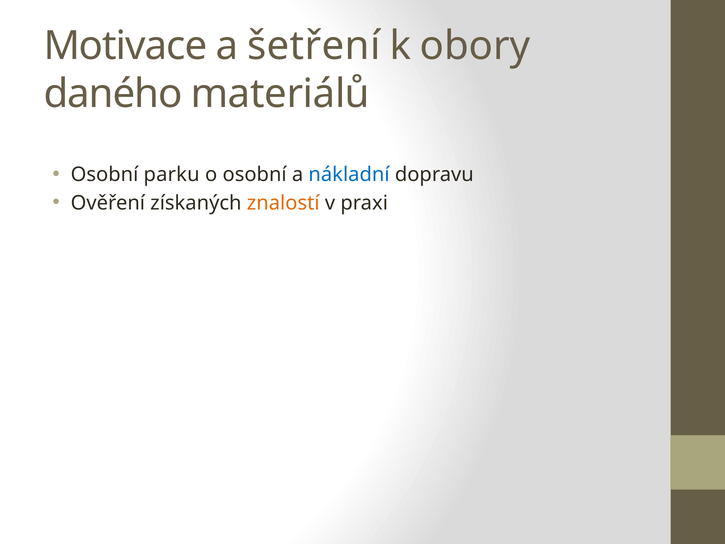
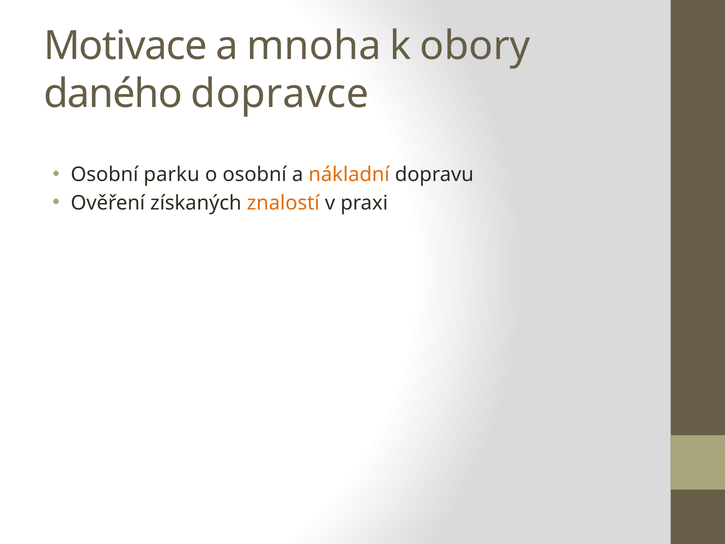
šetření: šetření -> mnoha (314, 46)
materiálů: materiálů -> dopravce (280, 94)
nákladní colour: blue -> orange (349, 175)
